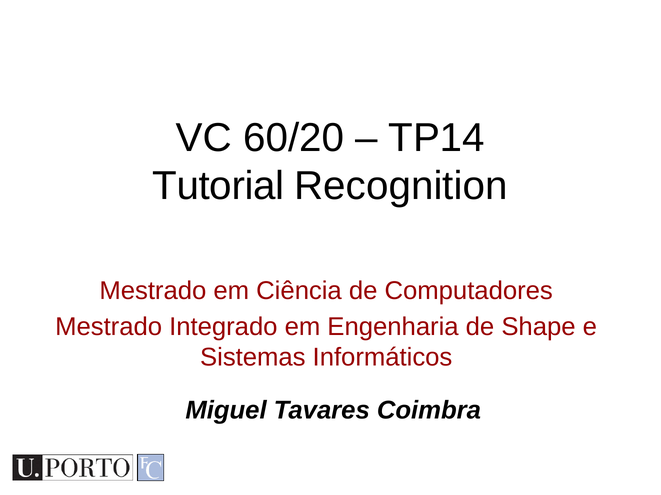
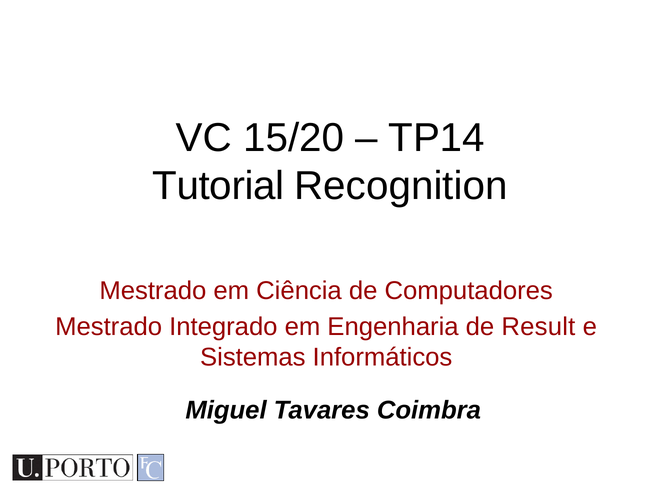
60/20: 60/20 -> 15/20 (294, 138)
Shape: Shape -> Result (538, 327)
